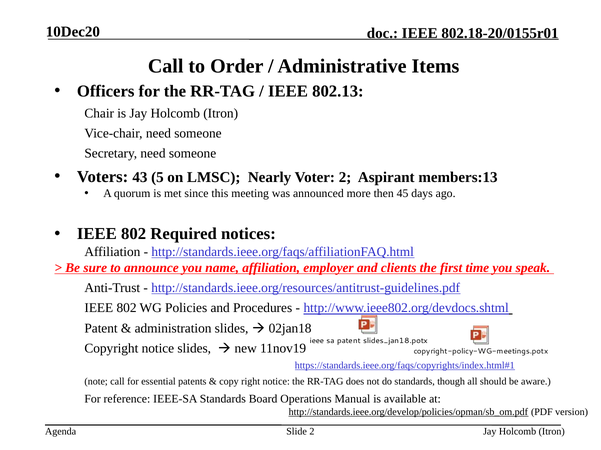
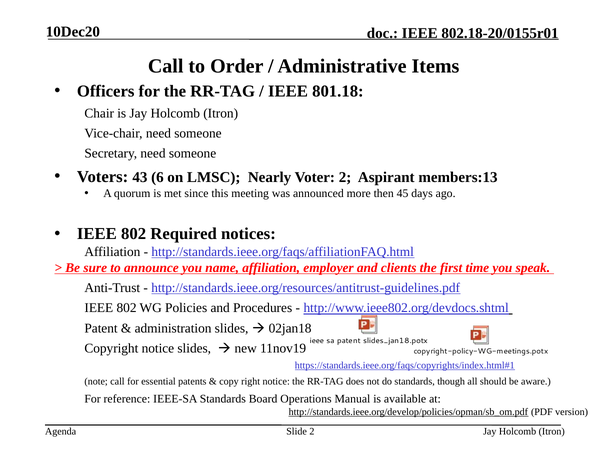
802.13: 802.13 -> 801.18 (338, 91)
5: 5 -> 6 (157, 178)
